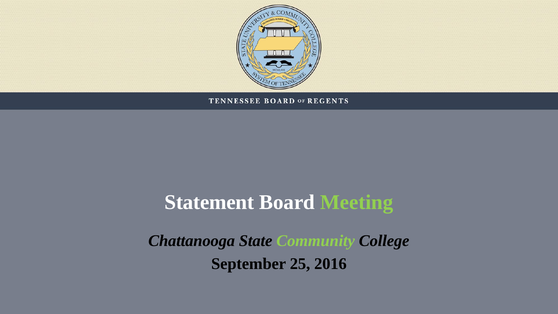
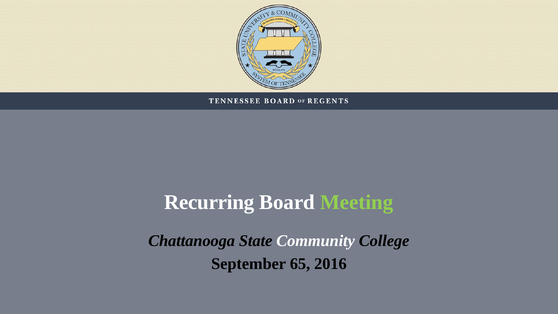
Statement: Statement -> Recurring (209, 202)
Community colour: light green -> white (316, 241)
25: 25 -> 65 (300, 264)
